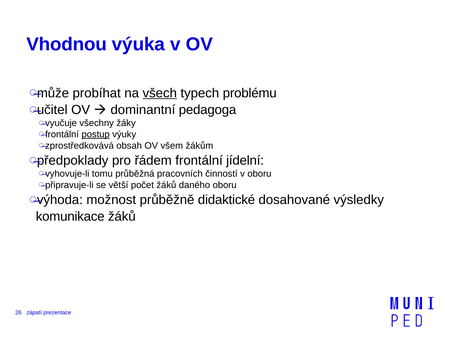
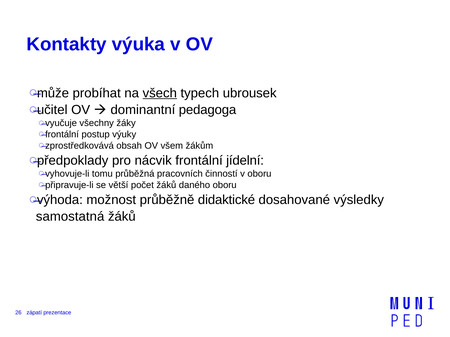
Vhodnou: Vhodnou -> Kontakty (67, 44)
problému: problému -> ubrousek (250, 93)
postup underline: present -> none (96, 135)
řádem: řádem -> nácvik (153, 161)
komunikace: komunikace -> samostatná (70, 217)
